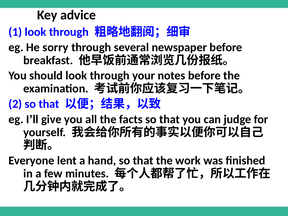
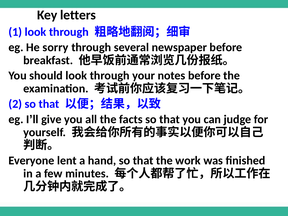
advice: advice -> letters (78, 15)
